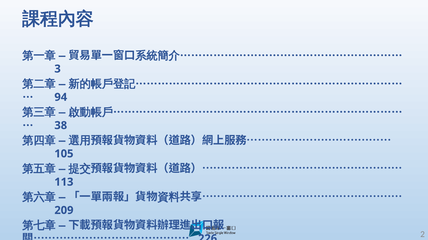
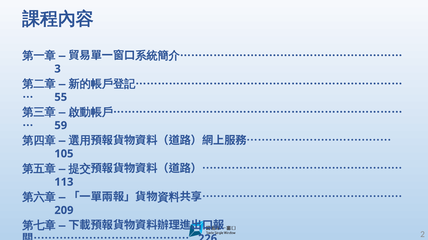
94: 94 -> 55 (61, 97)
38: 38 -> 59 (61, 126)
